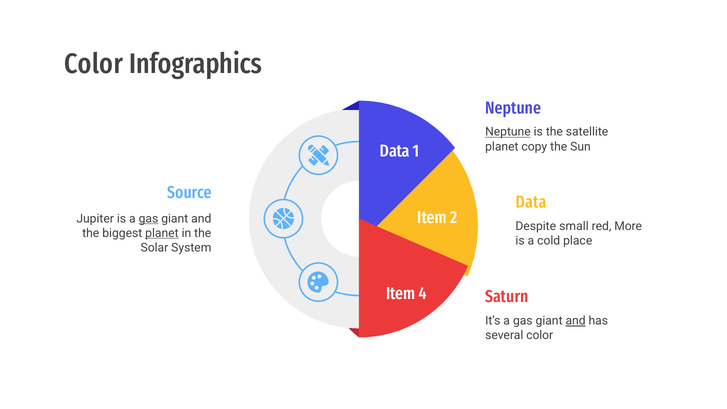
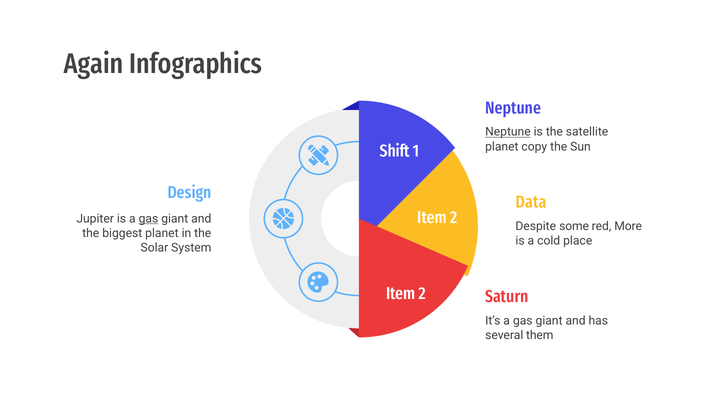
Color: Color -> Again (94, 64)
Data: Data -> Shift (395, 151)
Source: Source -> Design (190, 193)
small: small -> some (574, 226)
planet underline: present -> none (162, 233)
4: 4 -> 2 (422, 294)
and underline: present -> none (576, 321)
several color: color -> them (540, 335)
